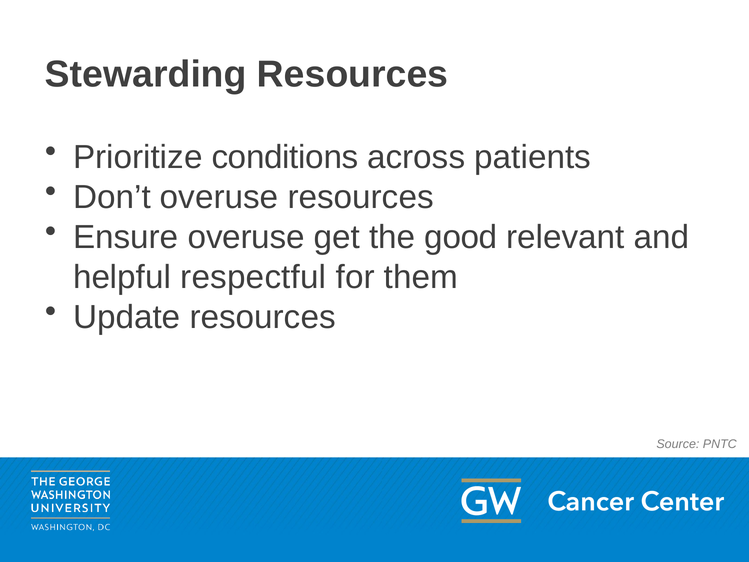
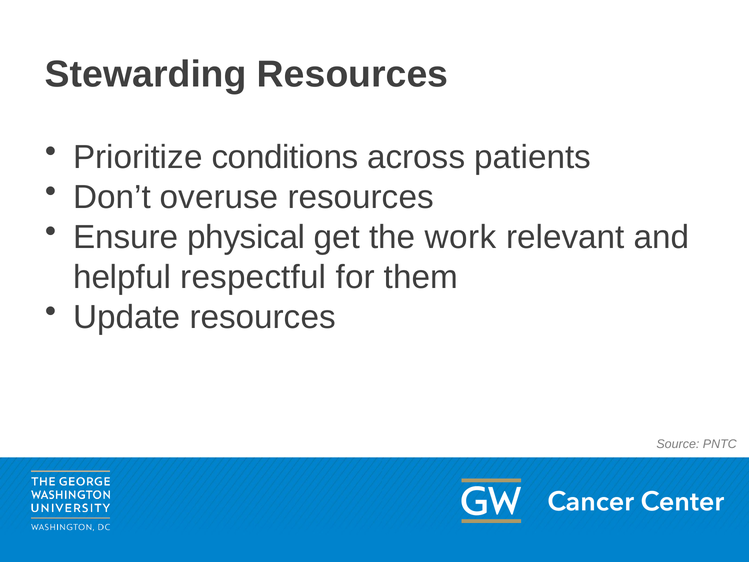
Ensure overuse: overuse -> physical (246, 237)
good: good -> work (461, 237)
